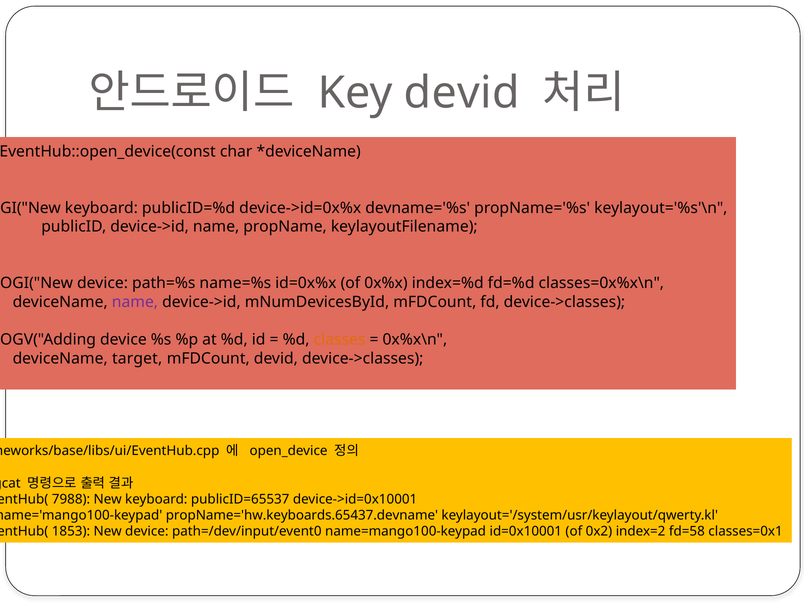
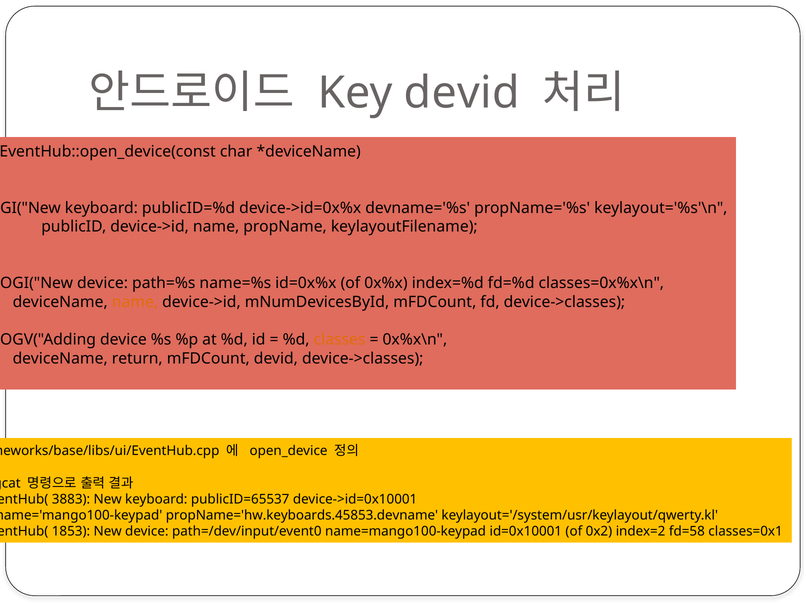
name colour: purple -> orange (135, 302)
target: target -> return (137, 359)
7988: 7988 -> 3883 (71, 500)
propName='hw.keyboards.65437.devname: propName='hw.keyboards.65437.devname -> propName='hw.keyboards.45853.devname (302, 516)
